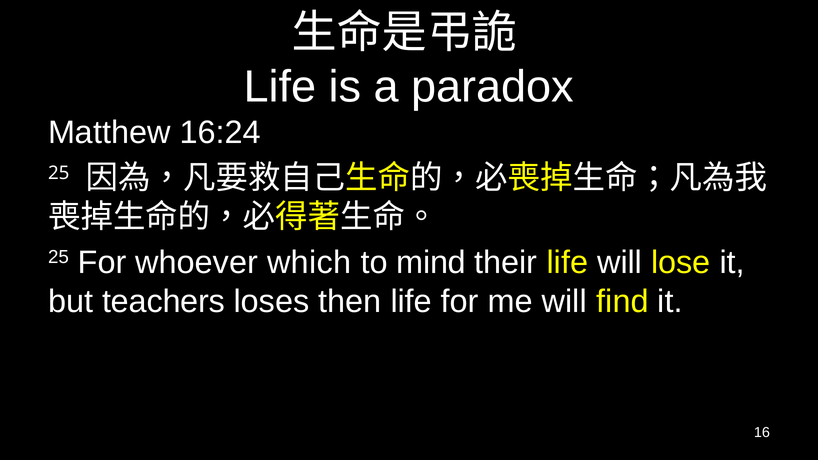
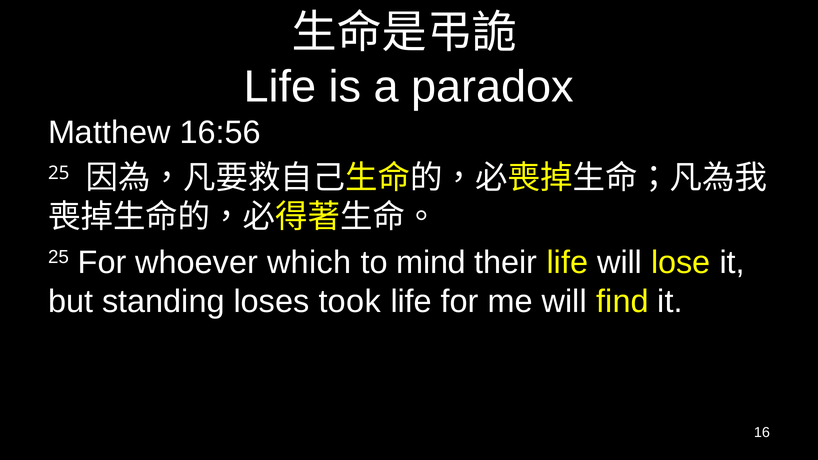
16:24: 16:24 -> 16:56 (220, 133)
teachers: teachers -> standing (163, 301)
then: then -> took (350, 301)
